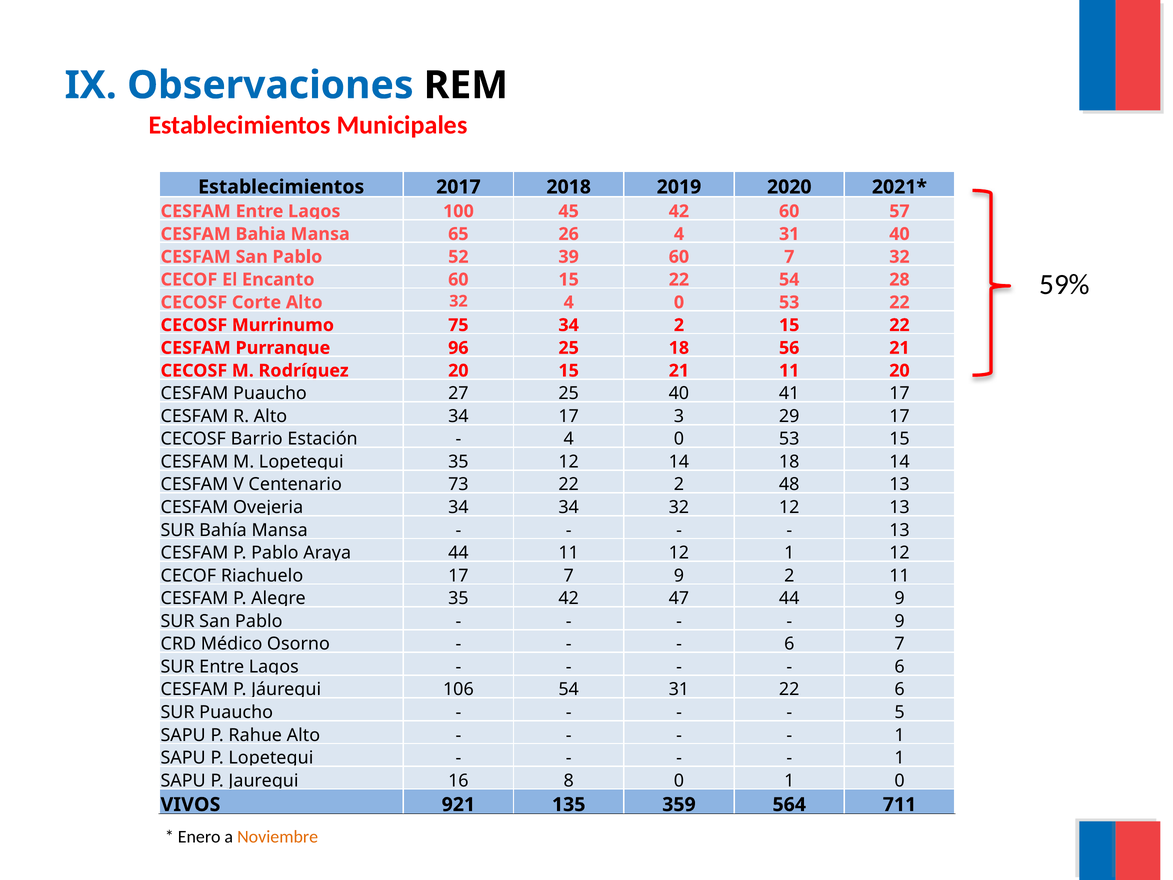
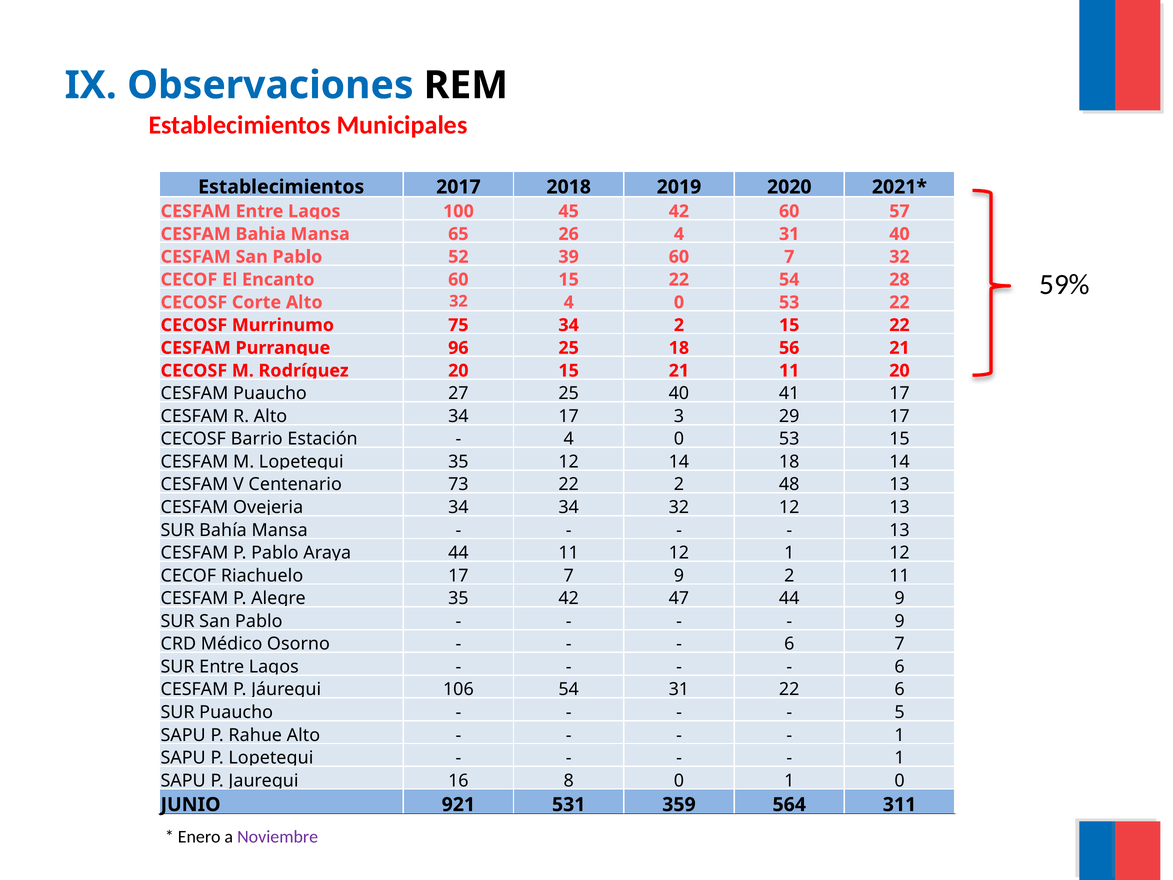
VIVOS: VIVOS -> JUNIO (191, 804)
135: 135 -> 531 (569, 804)
711: 711 -> 311 (900, 804)
Noviembre colour: orange -> purple (278, 837)
